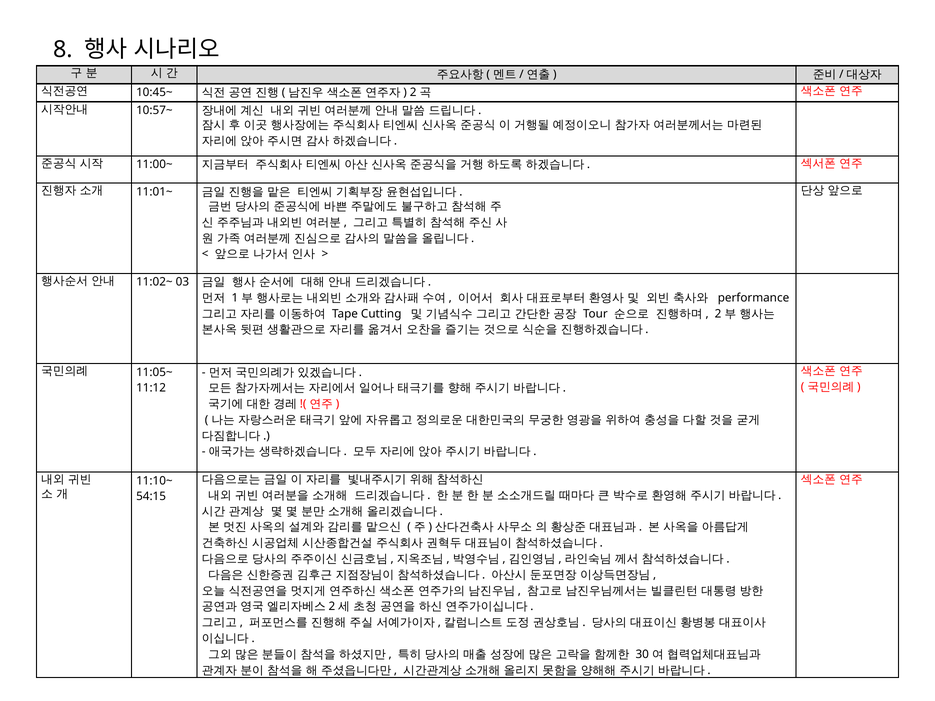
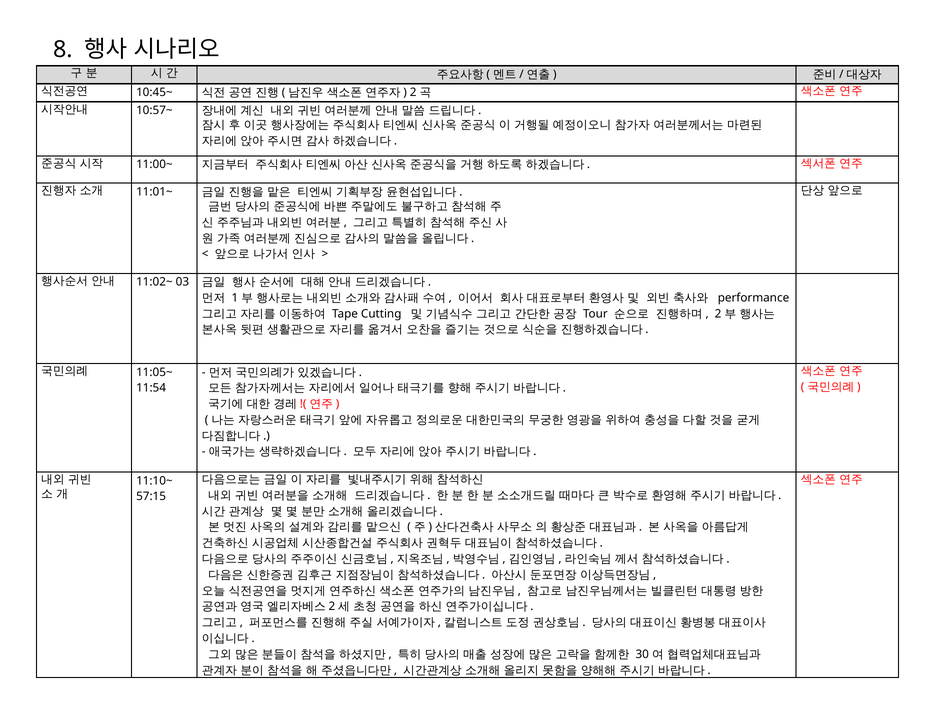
11:12: 11:12 -> 11:54 (151, 388)
54:15: 54:15 -> 57:15 (151, 497)
